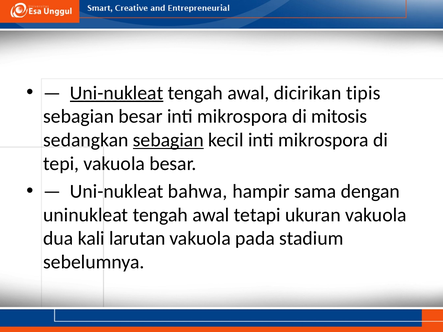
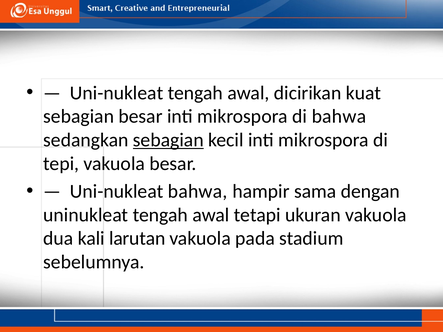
Uni-nukleat underline: present -> none (117, 93)
tipis: tipis -> kuat (363, 93)
di mitosis: mitosis -> bahwa (339, 117)
